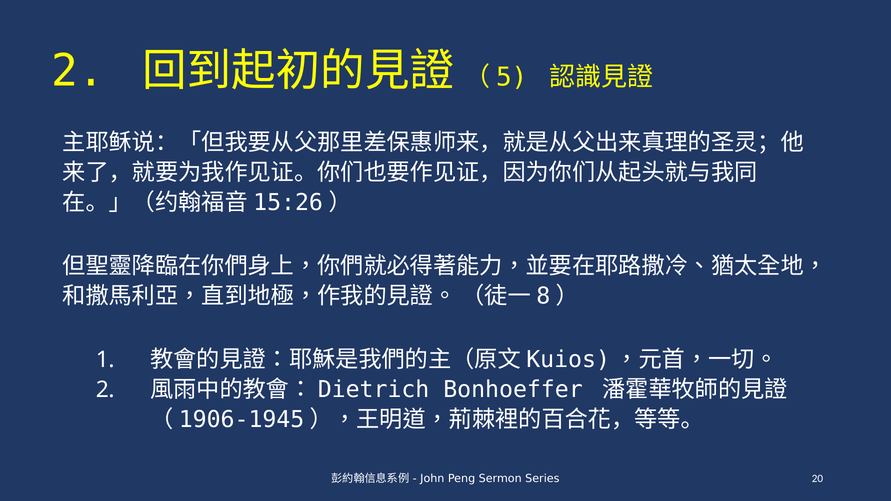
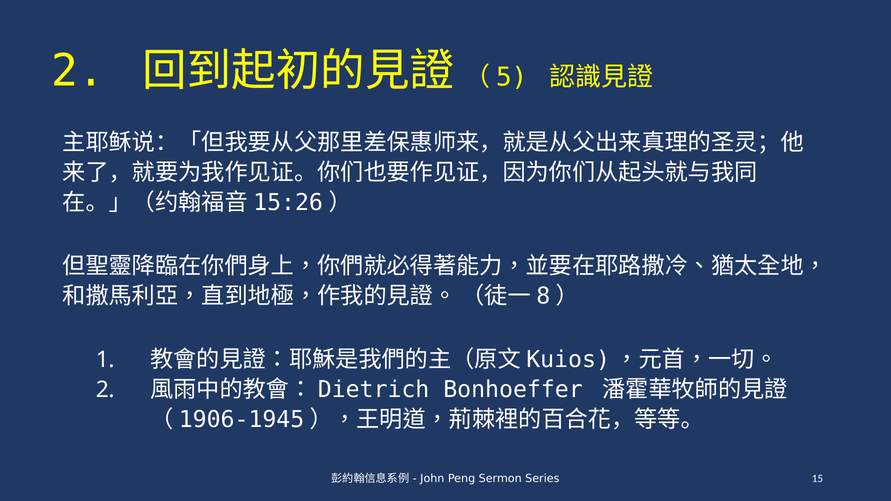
20: 20 -> 15 (817, 479)
